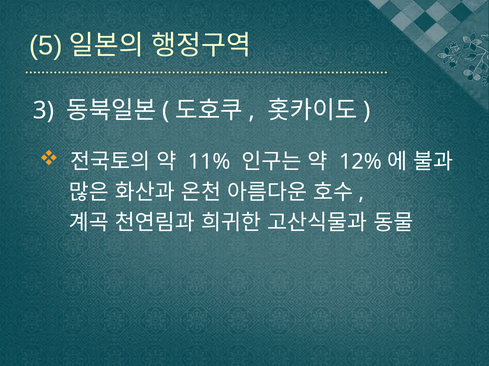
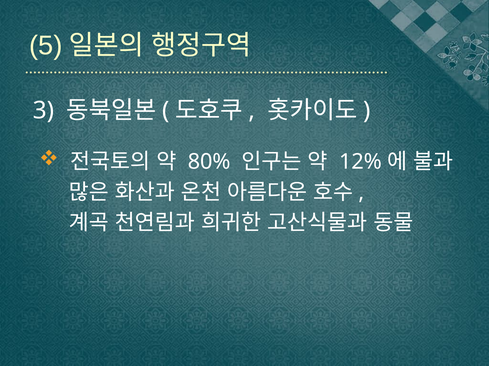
11%: 11% -> 80% (209, 162)
